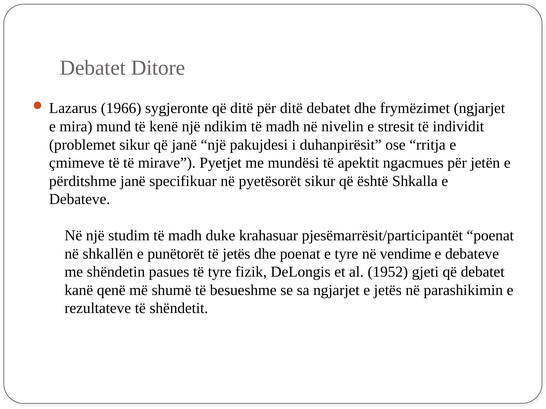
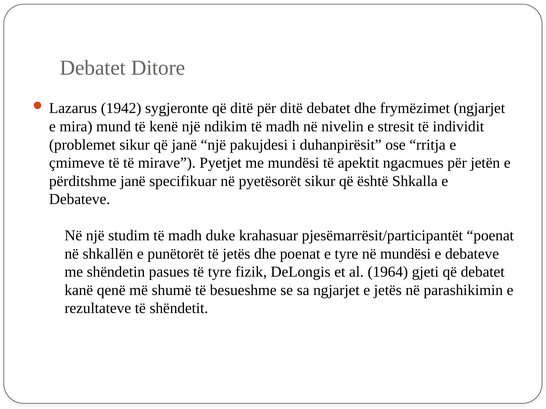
1966: 1966 -> 1942 (121, 108)
në vendime: vendime -> mundësi (406, 254)
1952: 1952 -> 1964 (388, 272)
